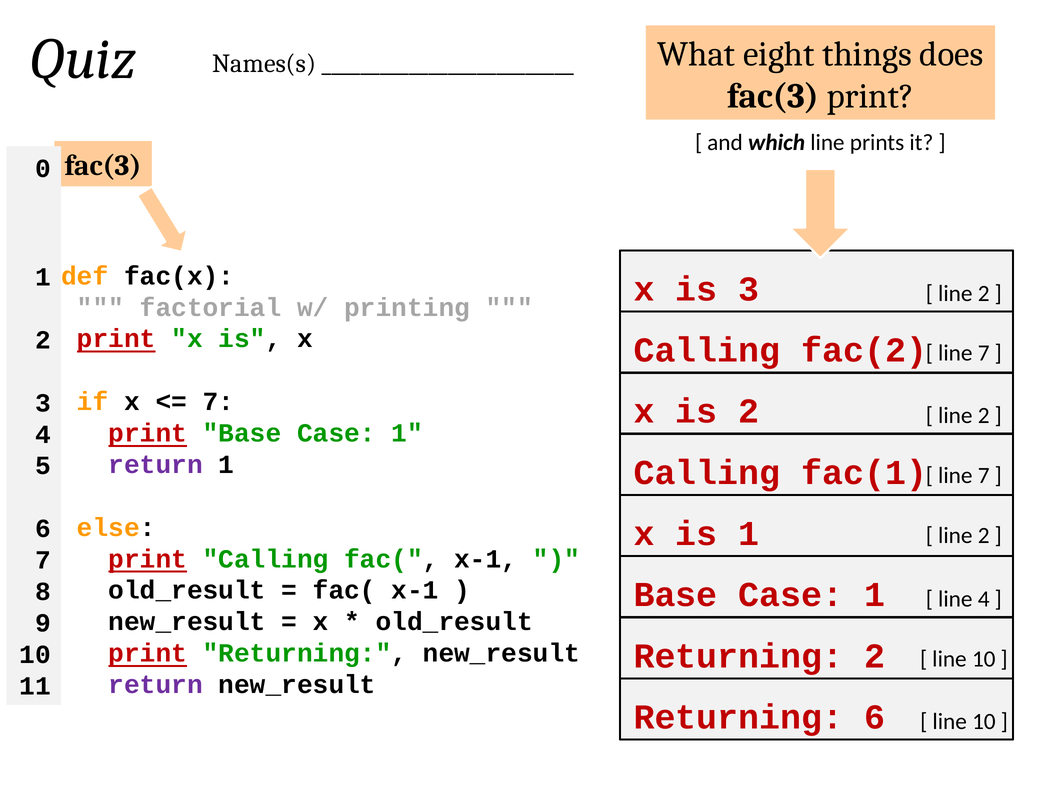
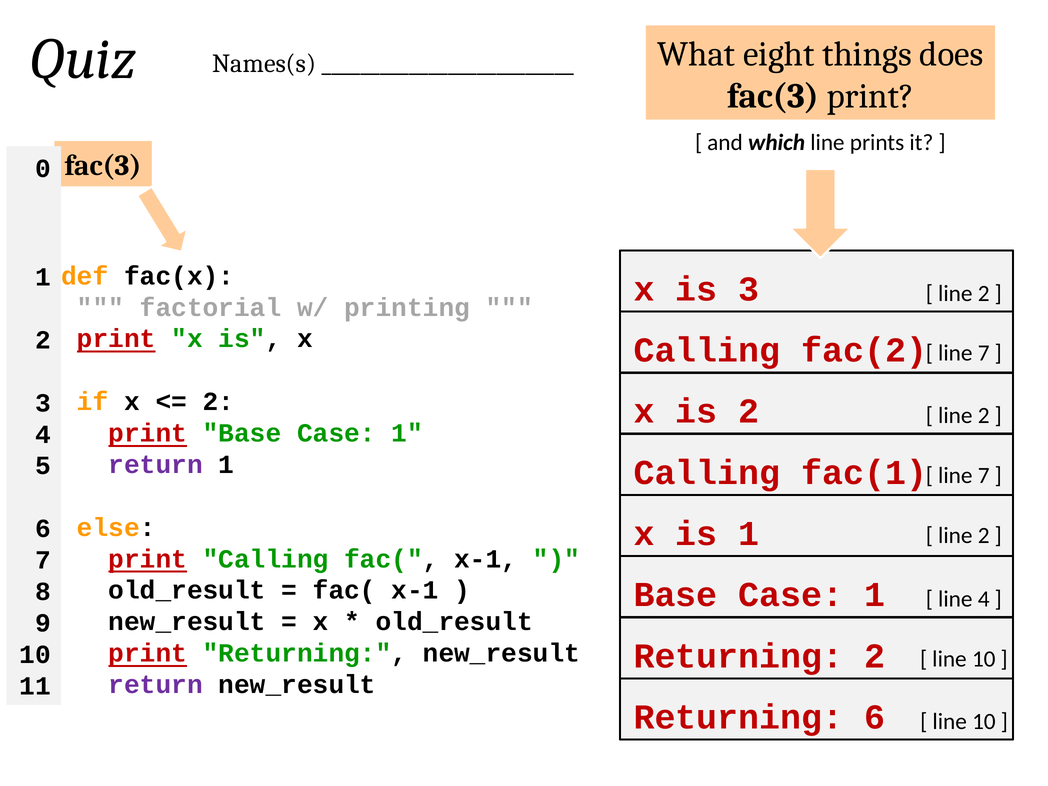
7: 7 -> 2 (218, 402)
